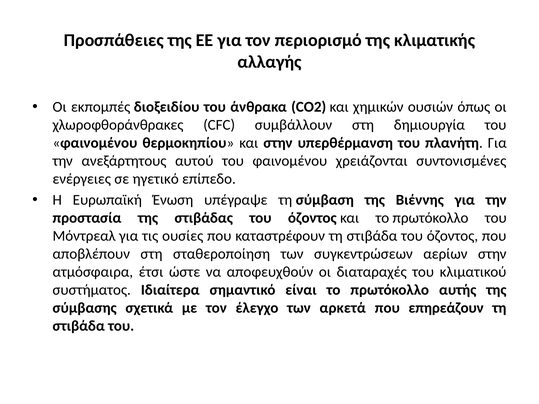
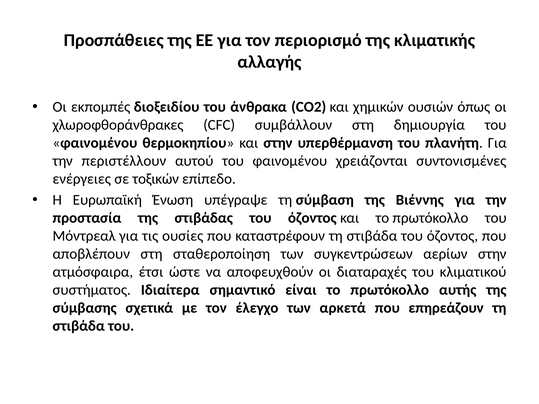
ανεξάρτητους: ανεξάρτητους -> περιστέλλουν (124, 161)
ηγετικό: ηγετικό -> τοξικών (156, 179)
